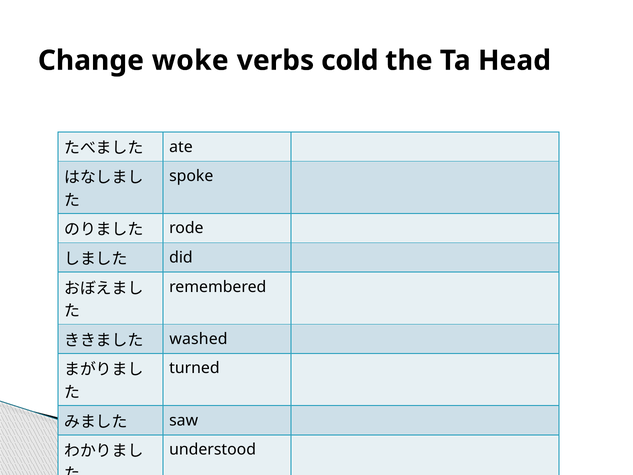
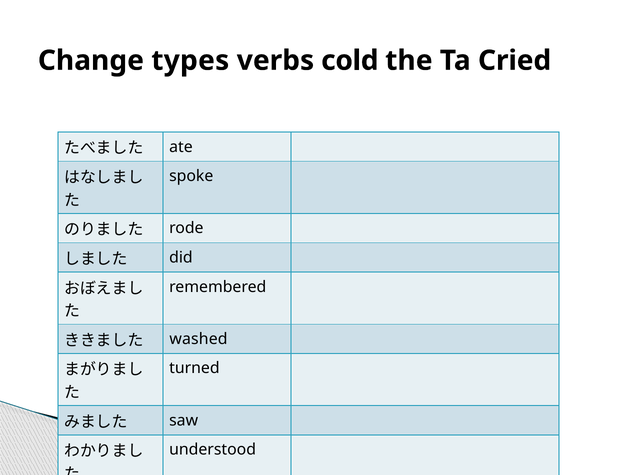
Change woke: woke -> types (190, 61)
Head: Head -> Cried (515, 61)
